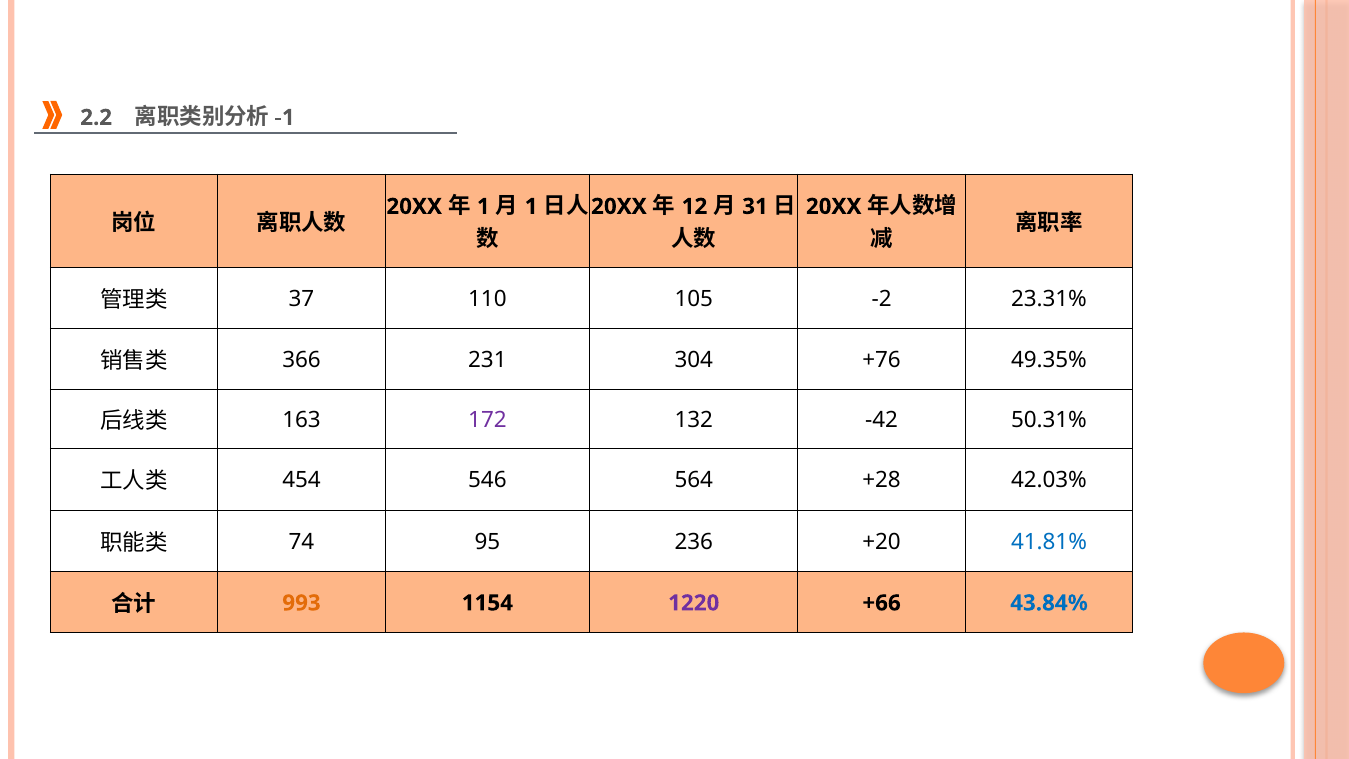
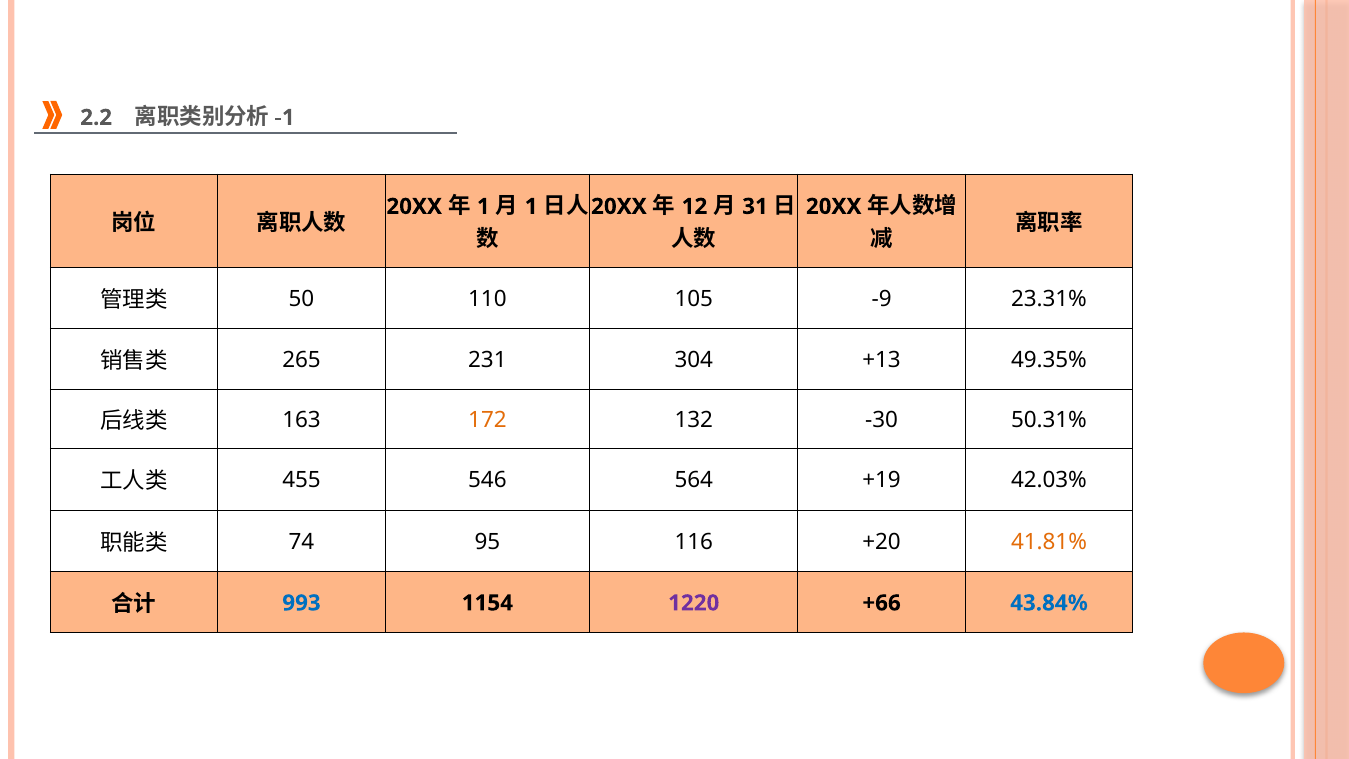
37: 37 -> 50 (302, 299)
-2: -2 -> -9 (882, 299)
366: 366 -> 265 (301, 360)
+76: +76 -> +13 (882, 360)
172 colour: purple -> orange (487, 420)
-42: -42 -> -30 (882, 420)
454: 454 -> 455 (301, 480)
+28: +28 -> +19 (882, 480)
236: 236 -> 116 (694, 541)
41.81% colour: blue -> orange (1049, 541)
993 colour: orange -> blue (301, 603)
